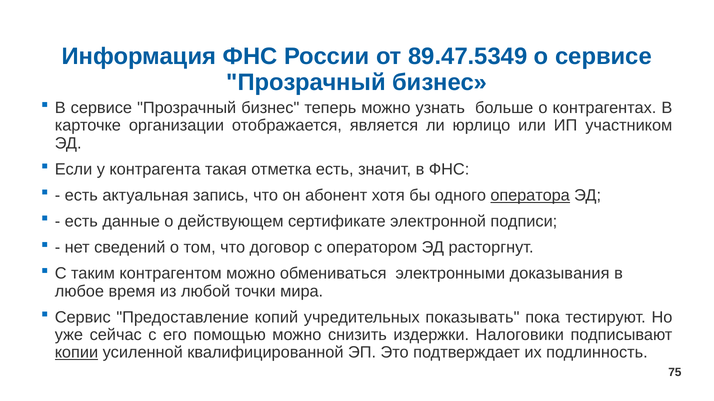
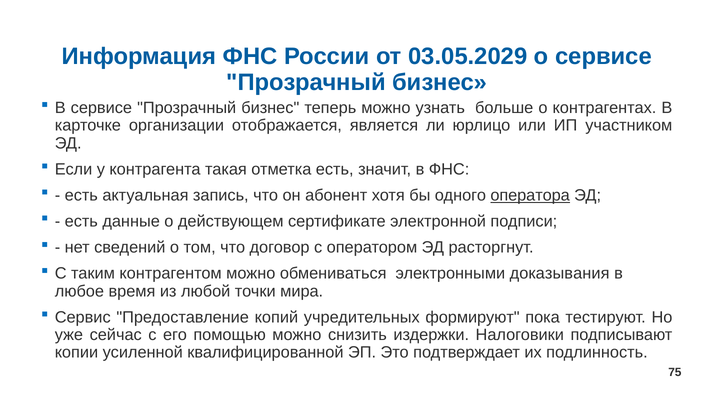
89.47.5349: 89.47.5349 -> 03.05.2029 (468, 57)
показывать: показывать -> формируют (473, 318)
копии underline: present -> none (77, 353)
